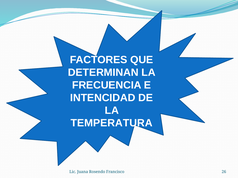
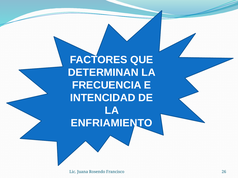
TEMPERATURA: TEMPERATURA -> ENFRIAMIENTO (112, 123)
